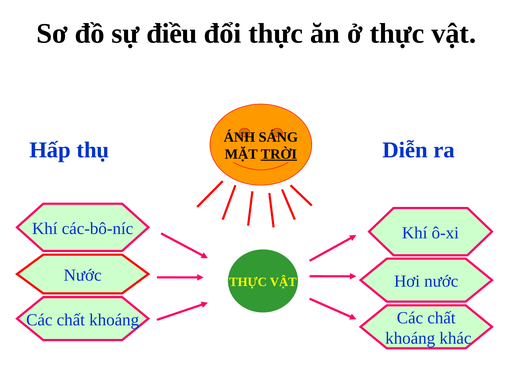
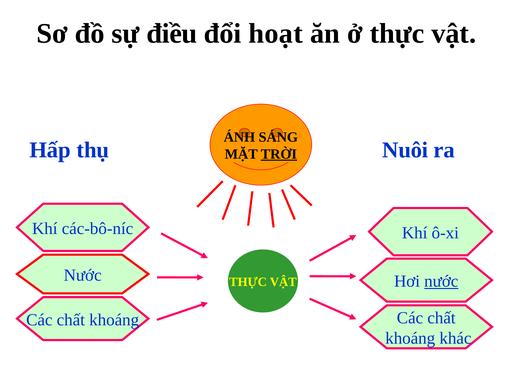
đổi thực: thực -> hoạt (276, 33)
Diễn: Diễn -> Nuôi (405, 150)
nước underline: none -> present (441, 281)
